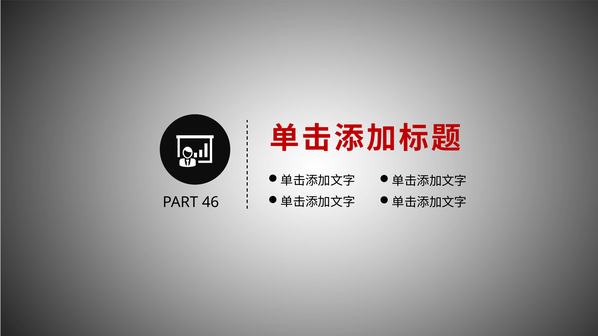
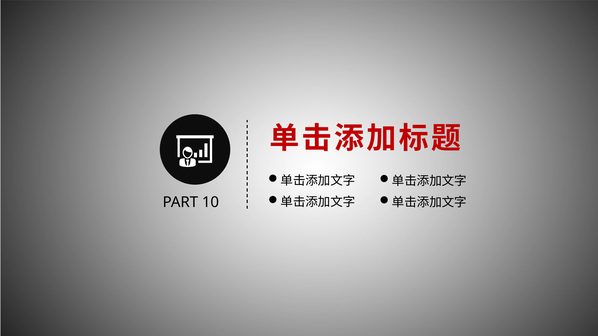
46: 46 -> 10 (210, 202)
